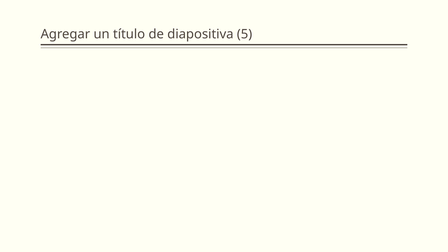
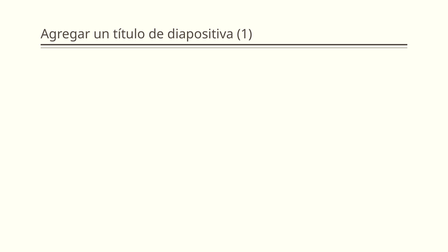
5: 5 -> 1 (245, 34)
